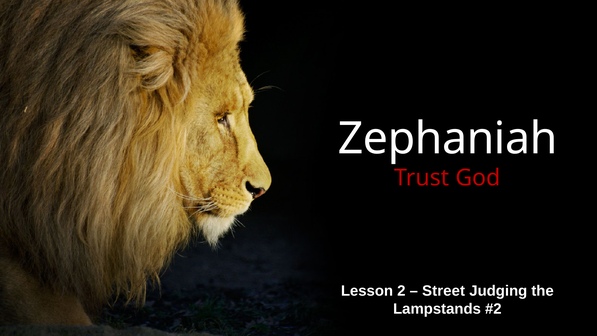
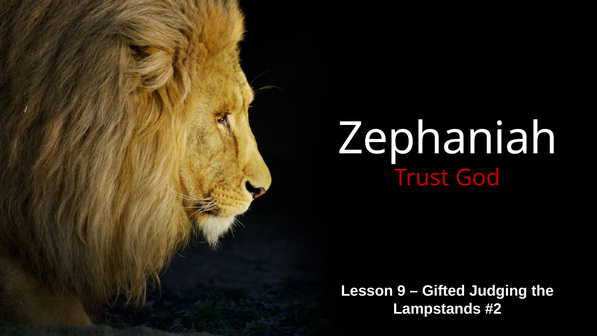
2: 2 -> 9 (401, 291)
Street: Street -> Gifted (444, 291)
